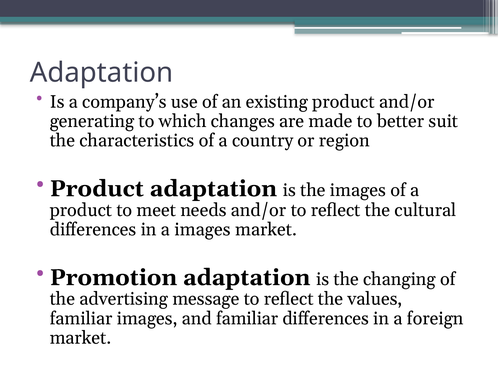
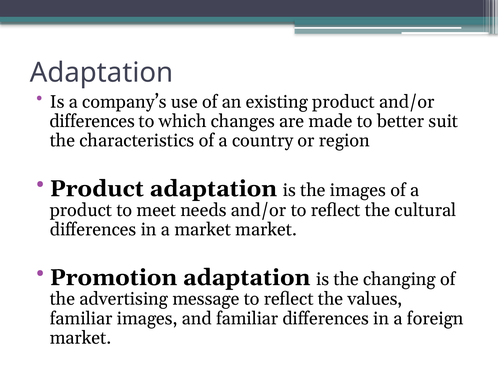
generating: generating -> differences (92, 121)
a images: images -> market (203, 229)
